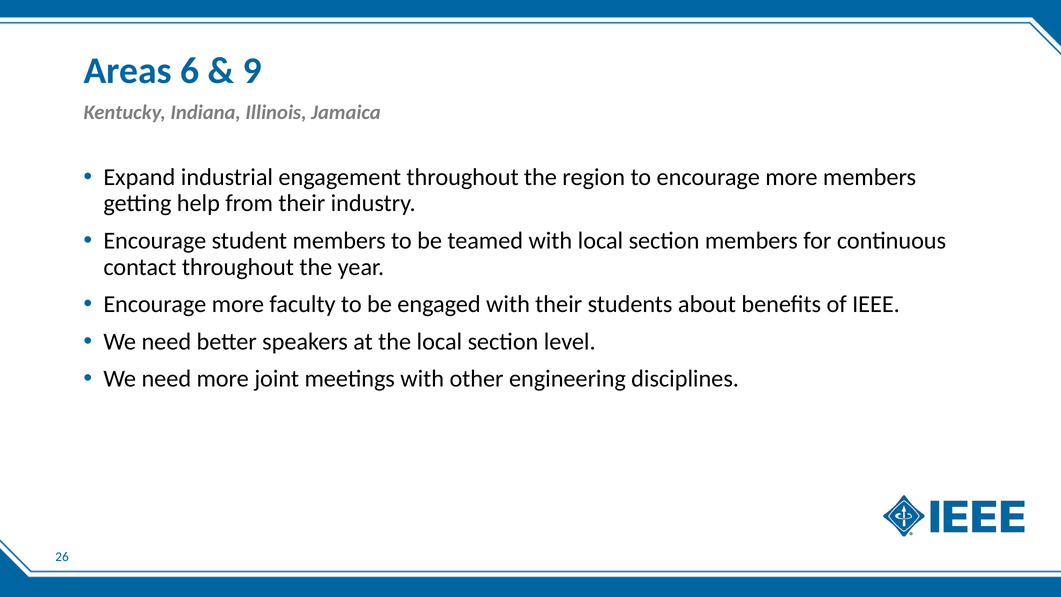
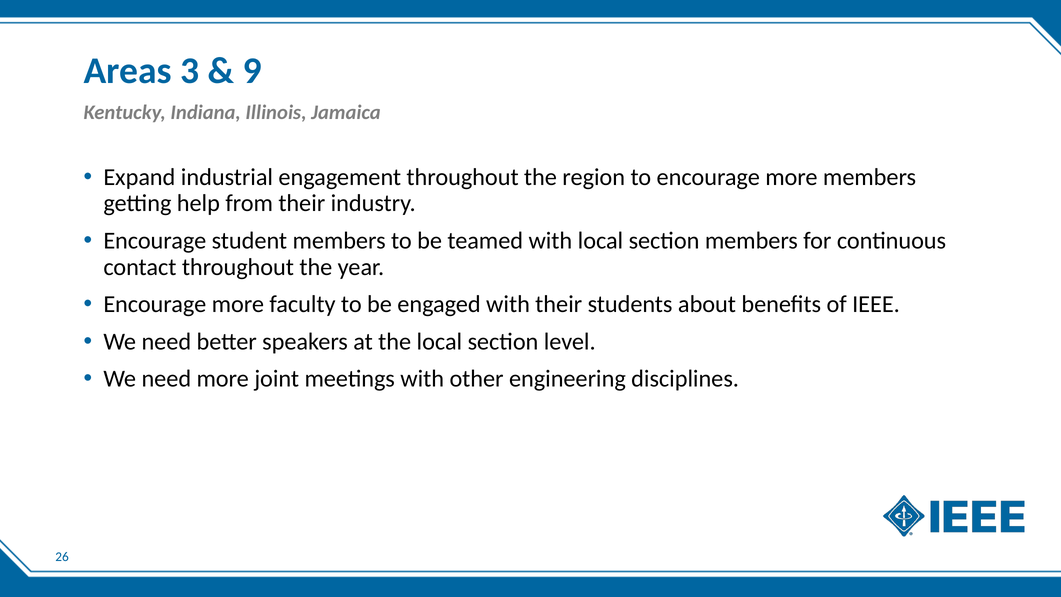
6: 6 -> 3 (190, 71)
